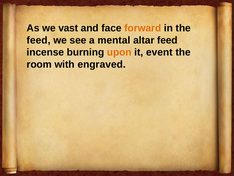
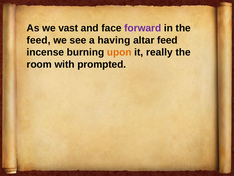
forward colour: orange -> purple (143, 28)
mental: mental -> having (114, 40)
event: event -> really (159, 52)
engraved: engraved -> prompted (102, 64)
